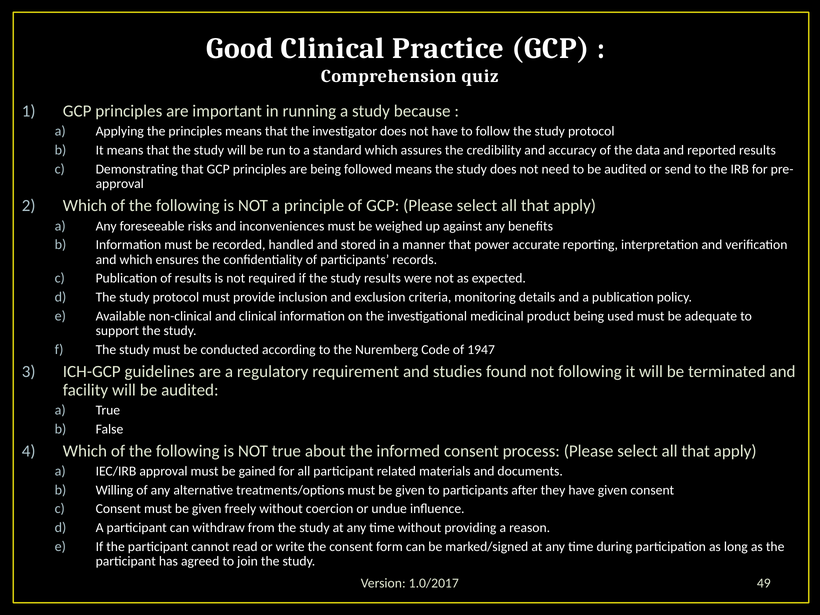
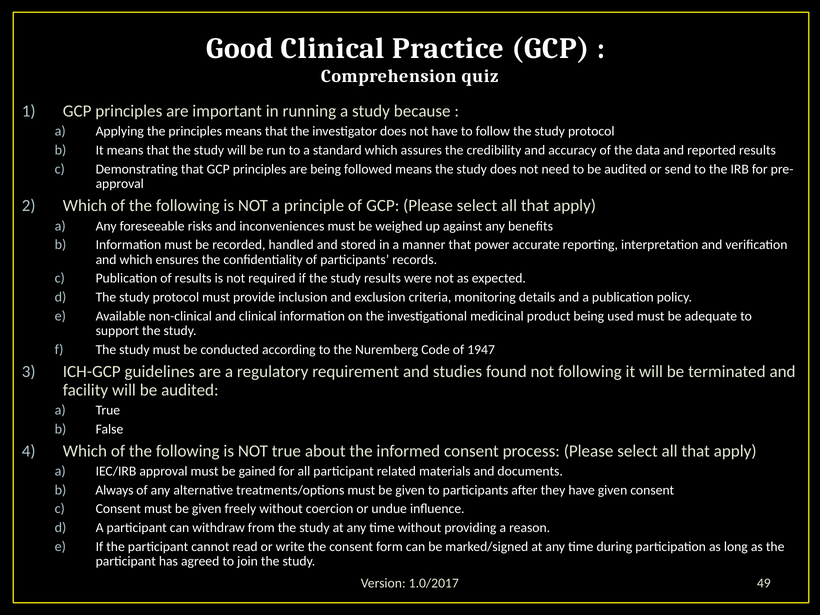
Willing: Willing -> Always (114, 490)
